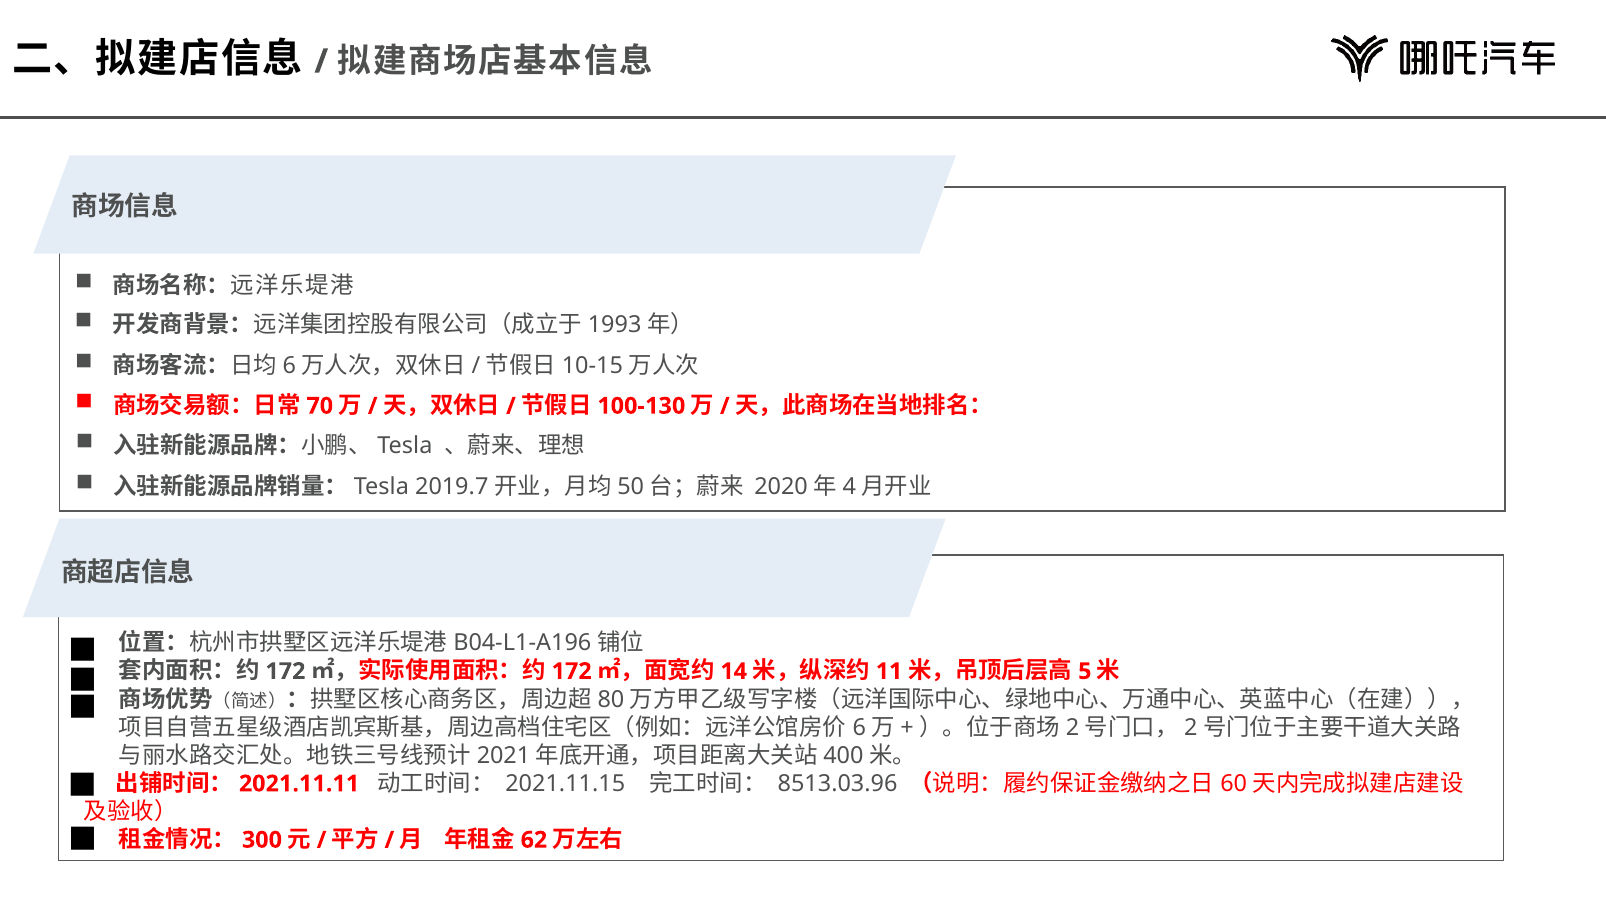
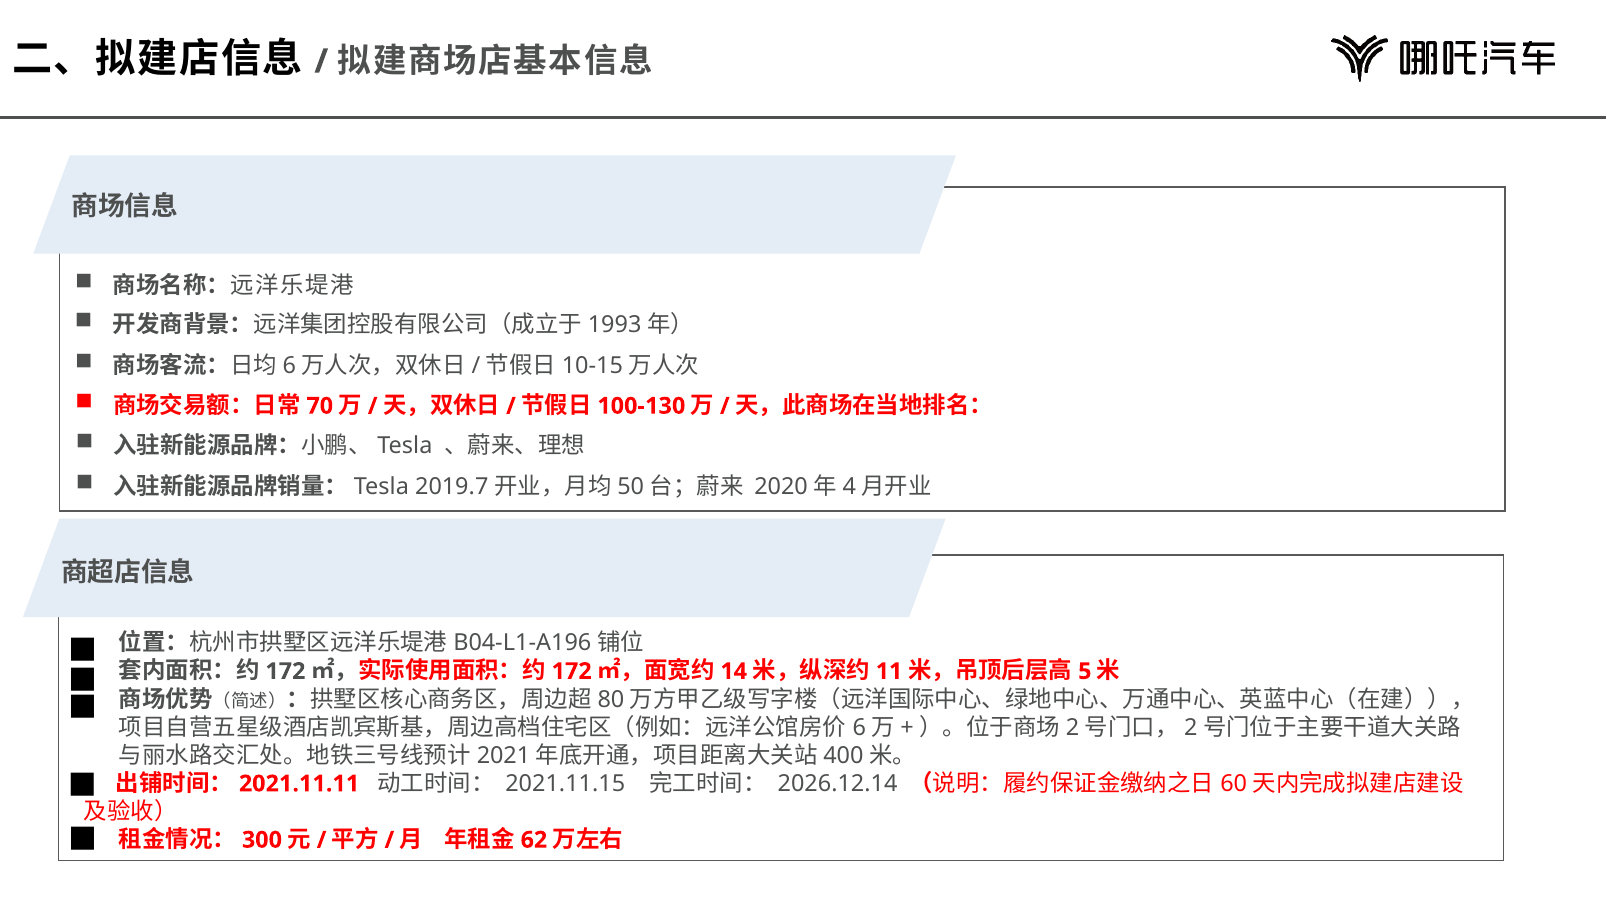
8513.03.96: 8513.03.96 -> 2026.12.14 (838, 784)
